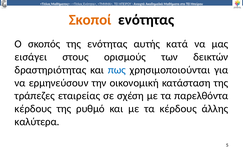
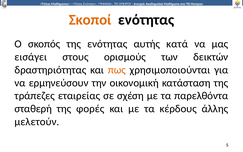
πως colour: blue -> orange (117, 70)
κέρδους: κέρδους -> σταθερή (33, 109)
ρυθμό: ρυθμό -> φορές (90, 109)
καλύτερα: καλύτερα -> μελετούν (37, 122)
